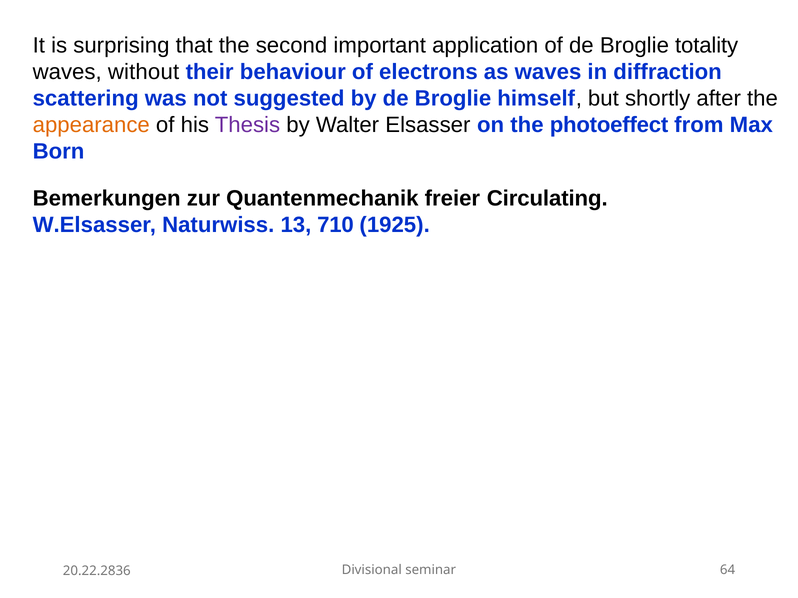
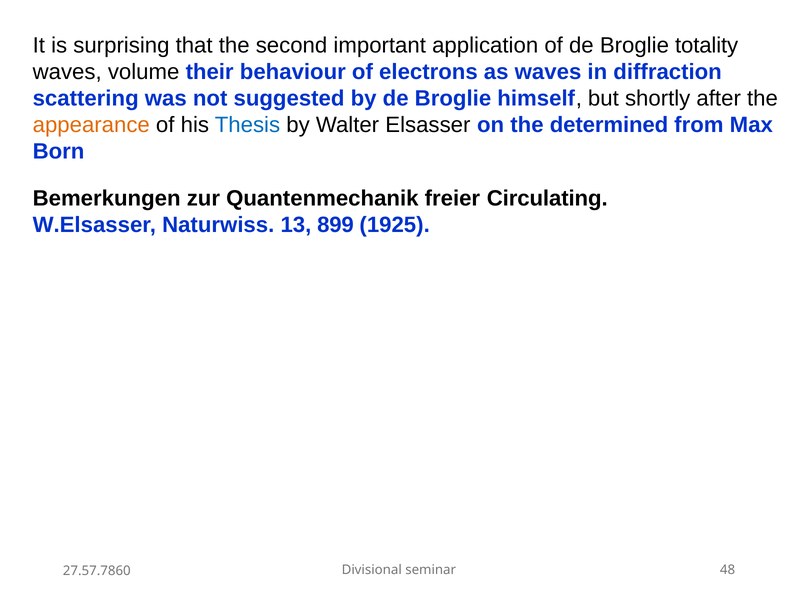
without: without -> volume (144, 72)
Thesis colour: purple -> blue (247, 125)
photoeffect: photoeffect -> determined (609, 125)
710: 710 -> 899 (336, 225)
64: 64 -> 48 (728, 570)
20.22.2836: 20.22.2836 -> 27.57.7860 (97, 572)
